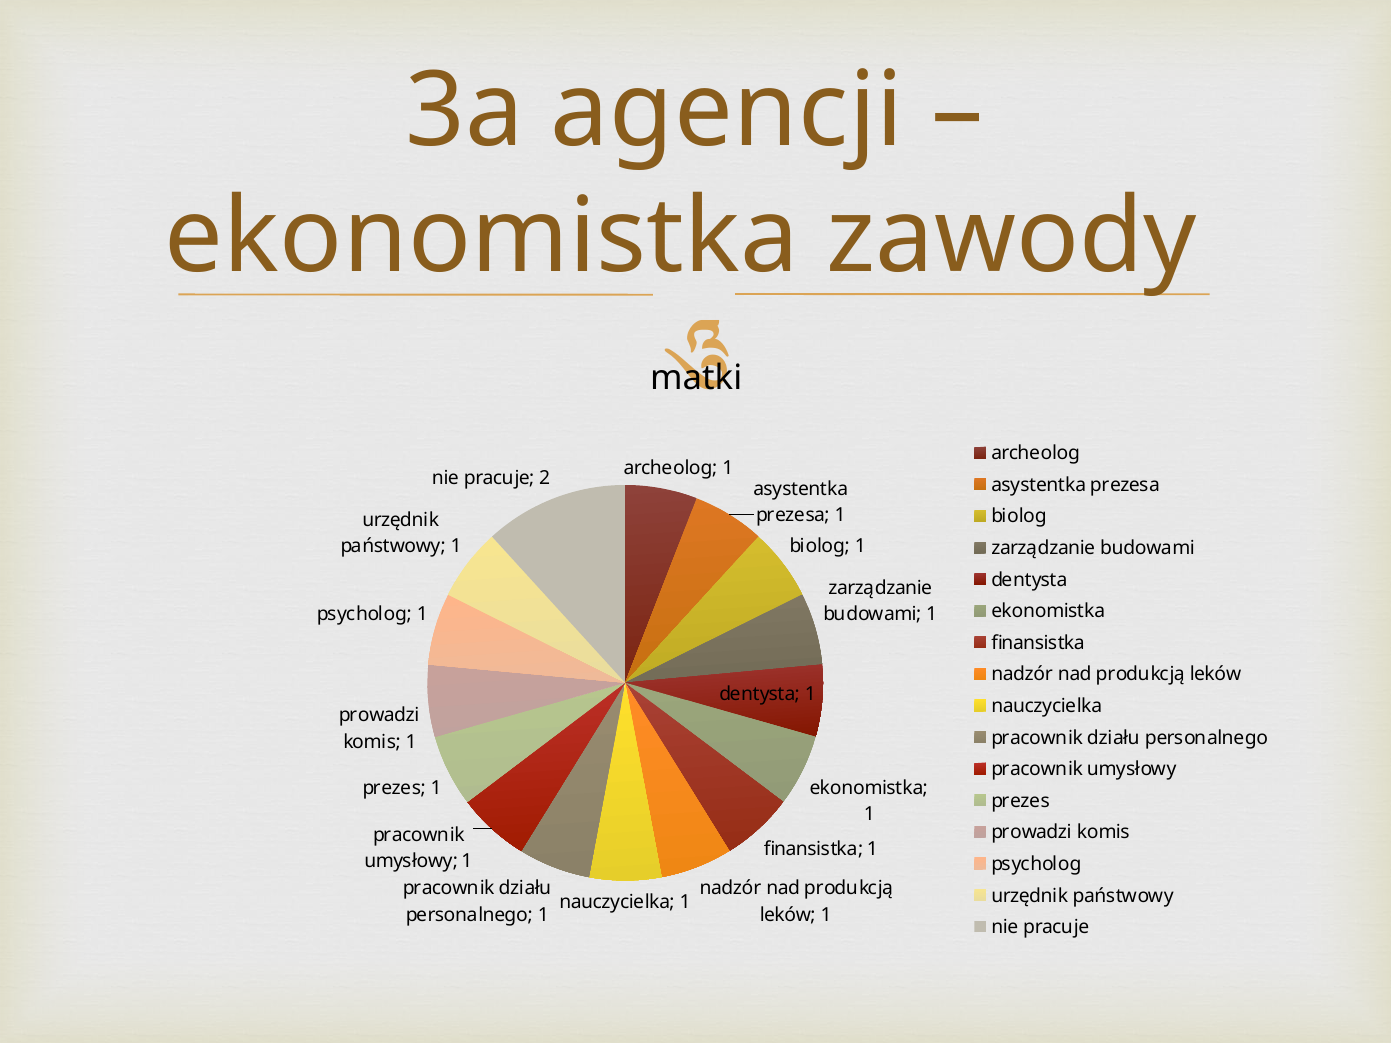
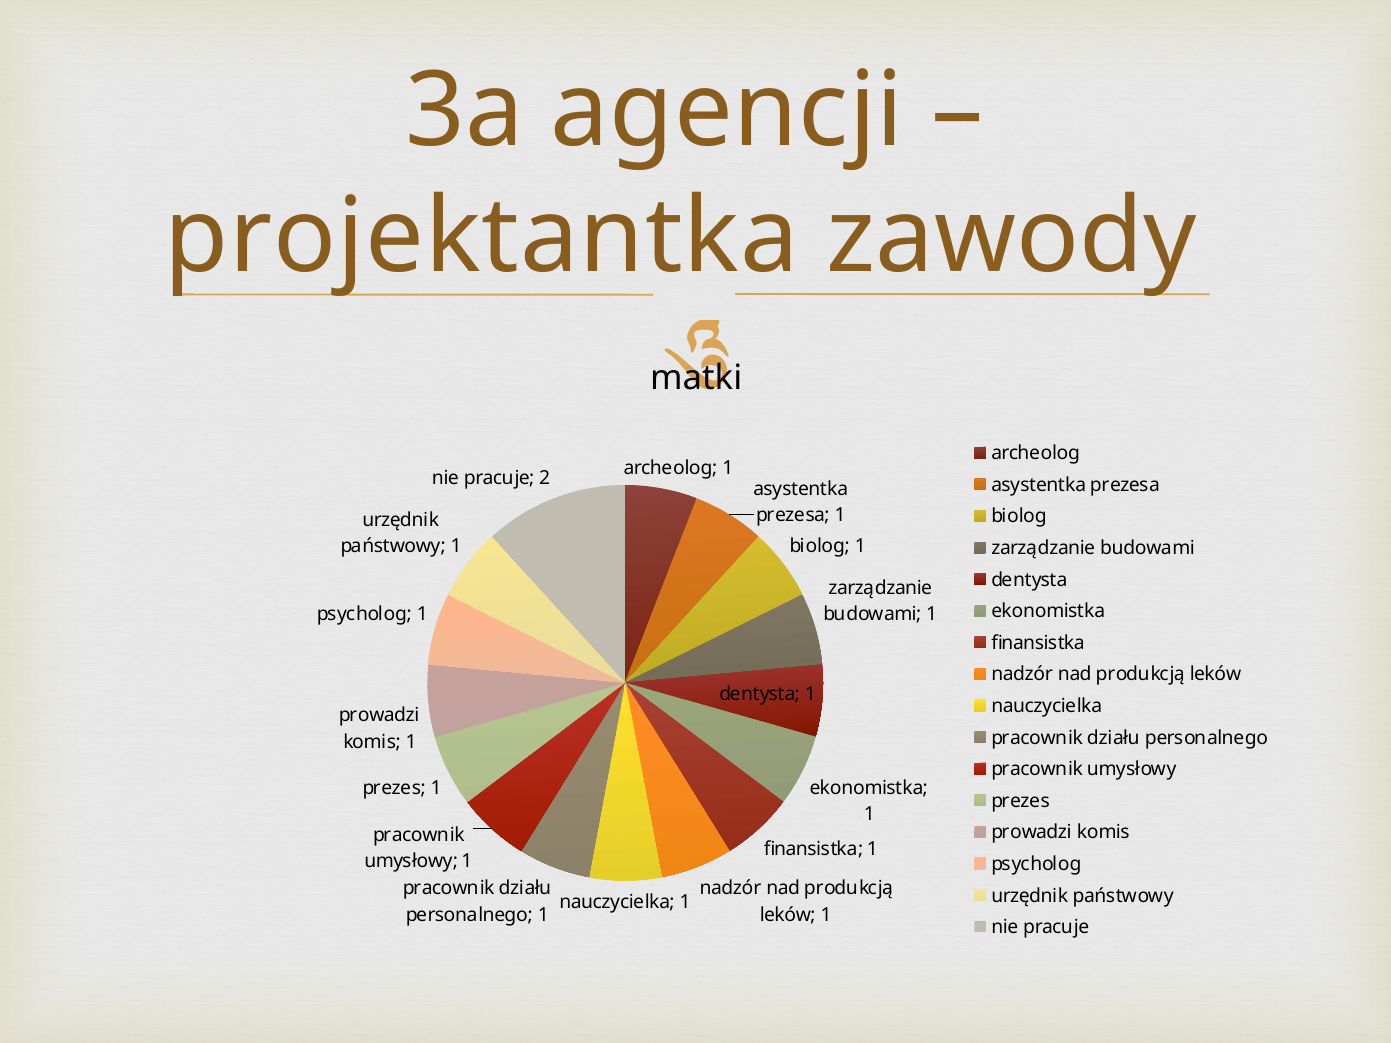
ekonomistka: ekonomistka -> projektantka (482, 237)
